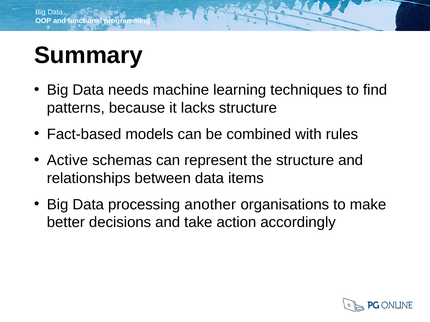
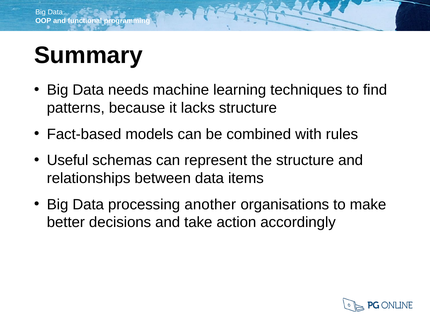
Active: Active -> Useful (68, 161)
